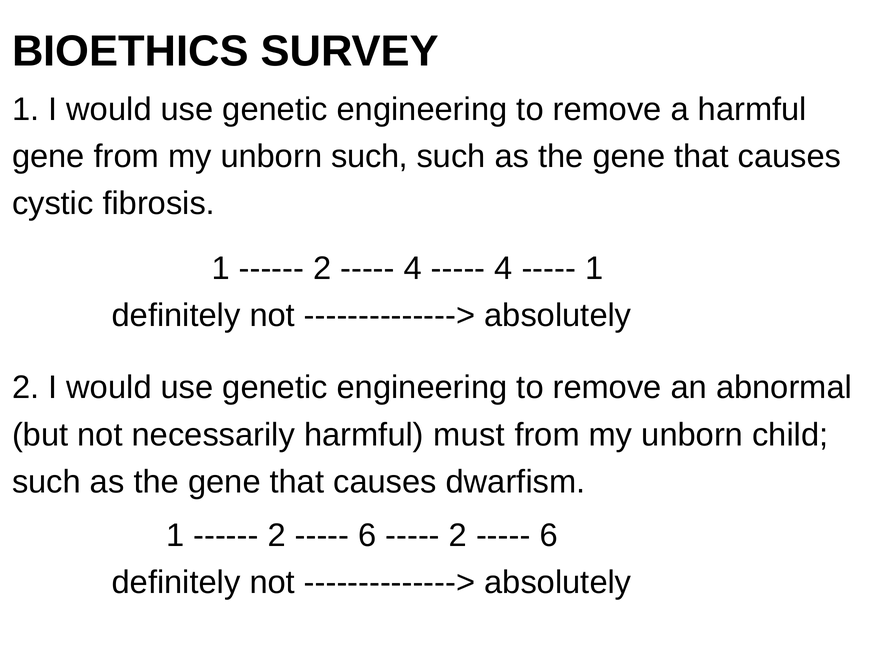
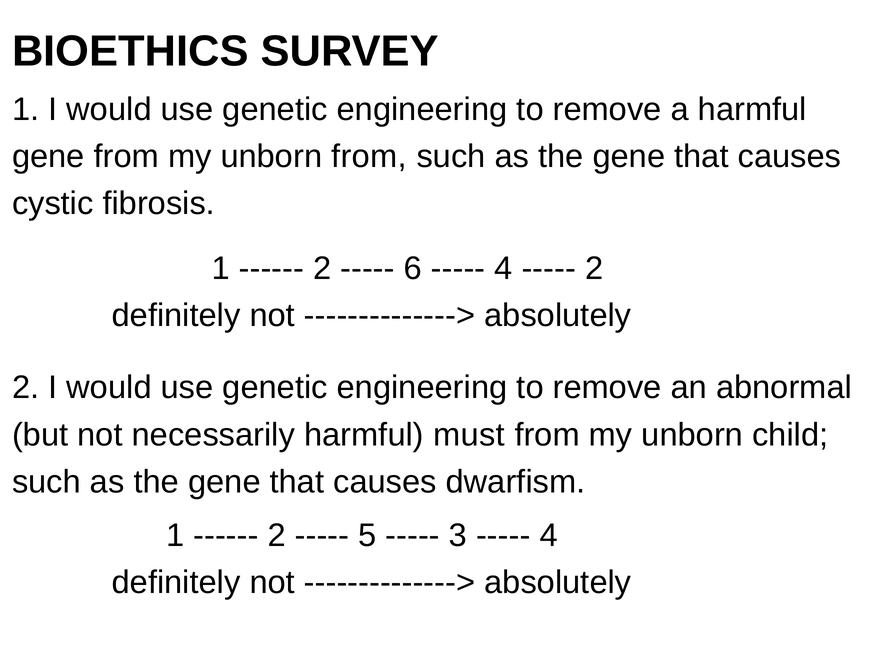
unborn such: such -> from (369, 156)
4: 4 -> 6 (413, 269)
1: 1 -> 2 (594, 269)
6: 6 -> 5 (367, 536)
2: 2 -> 3 (458, 536)
6: 6 -> 4 (549, 536)
